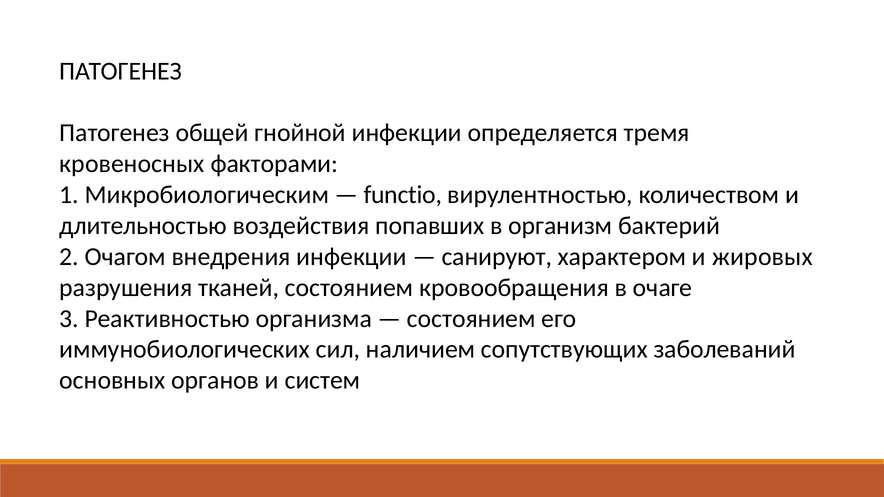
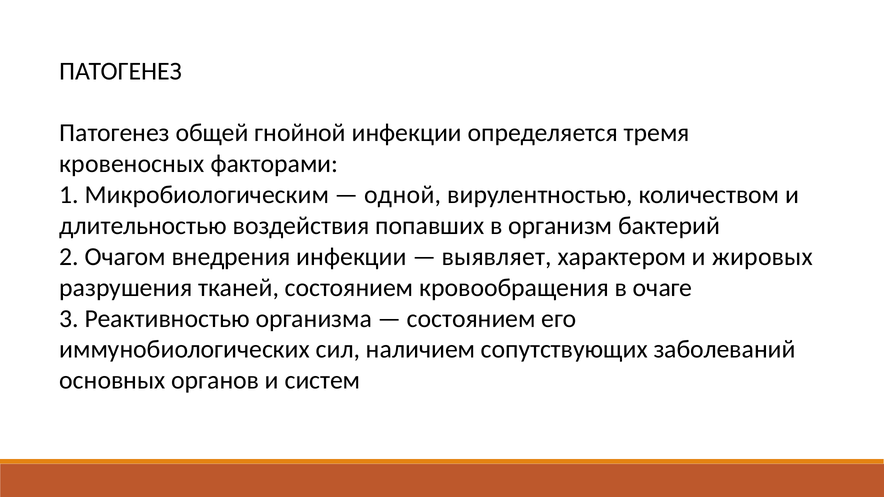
functio: functio -> одной (403, 195)
санируют: санируют -> выявляет (497, 257)
